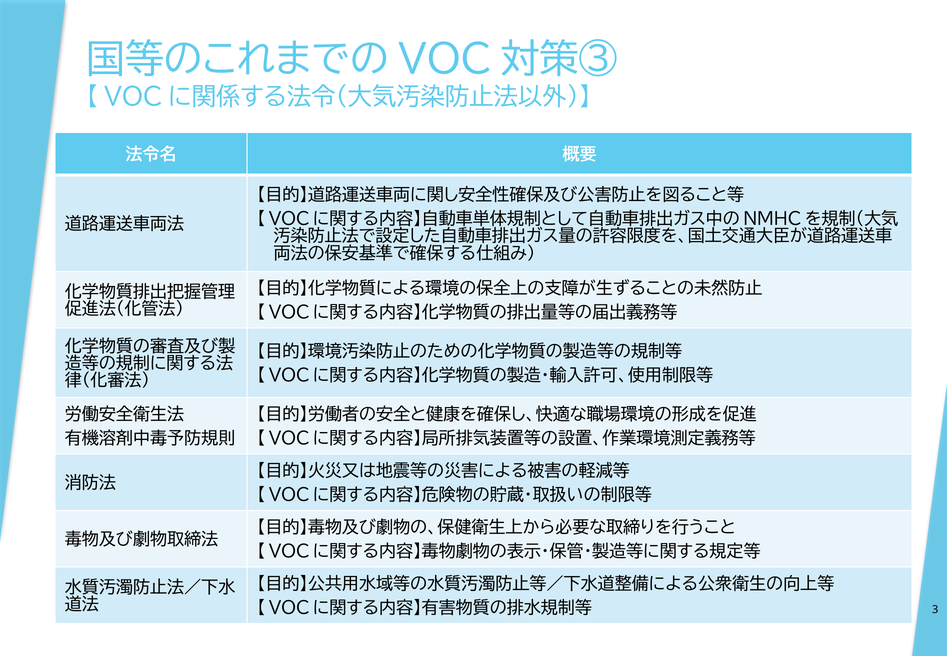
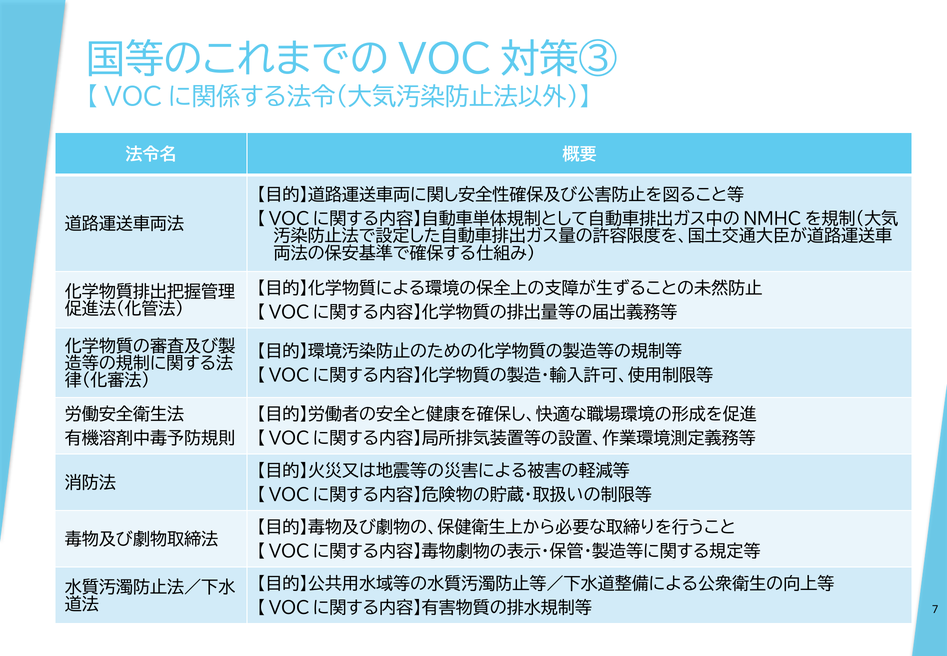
3: 3 -> 7 (935, 609)
